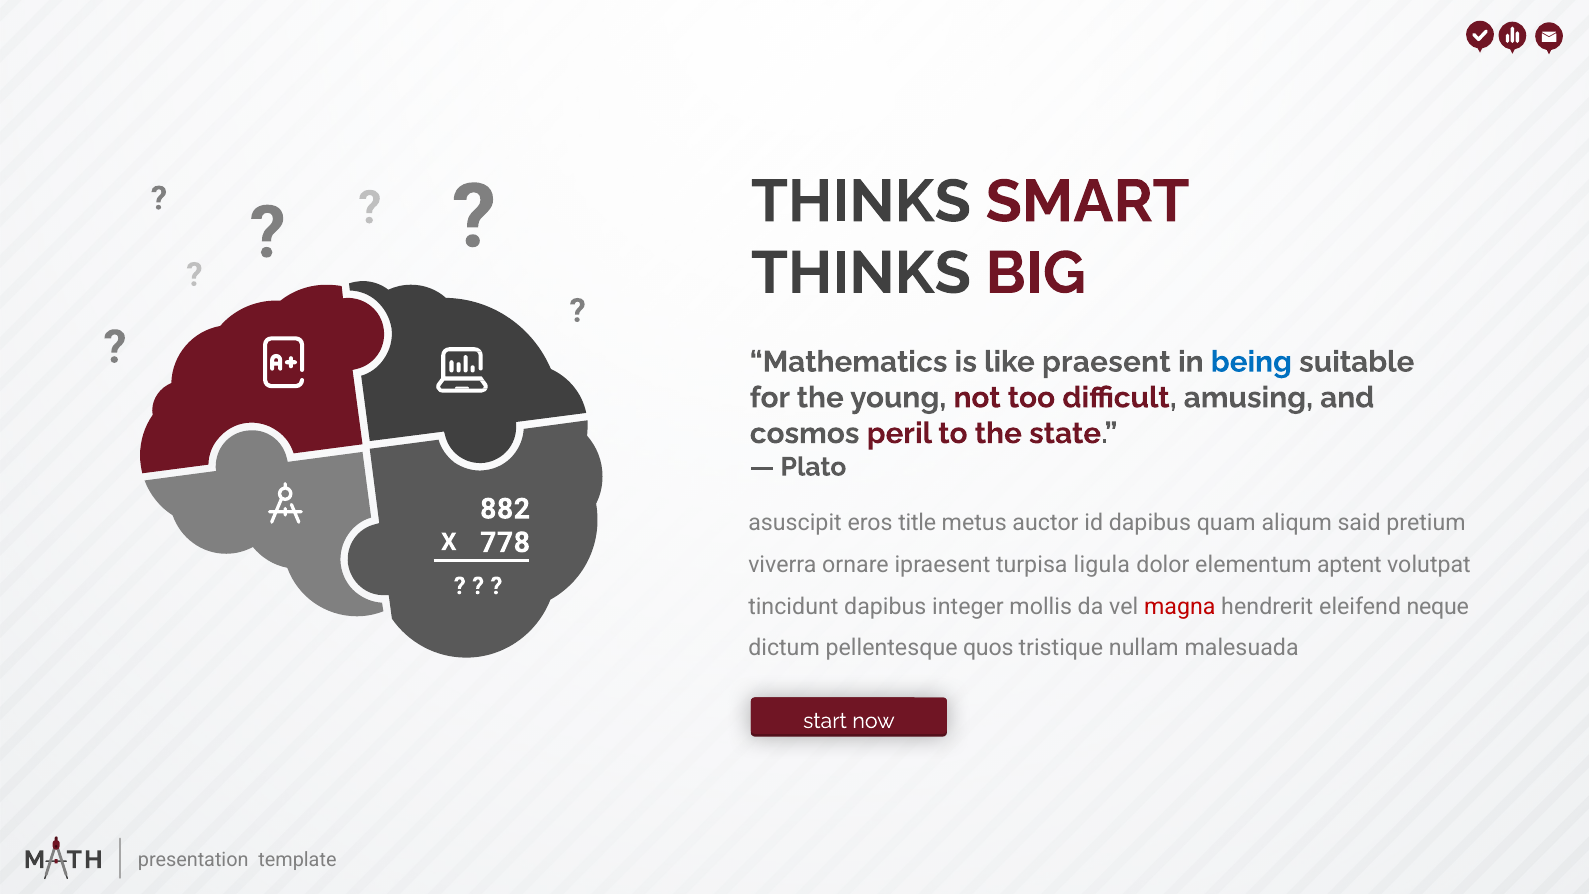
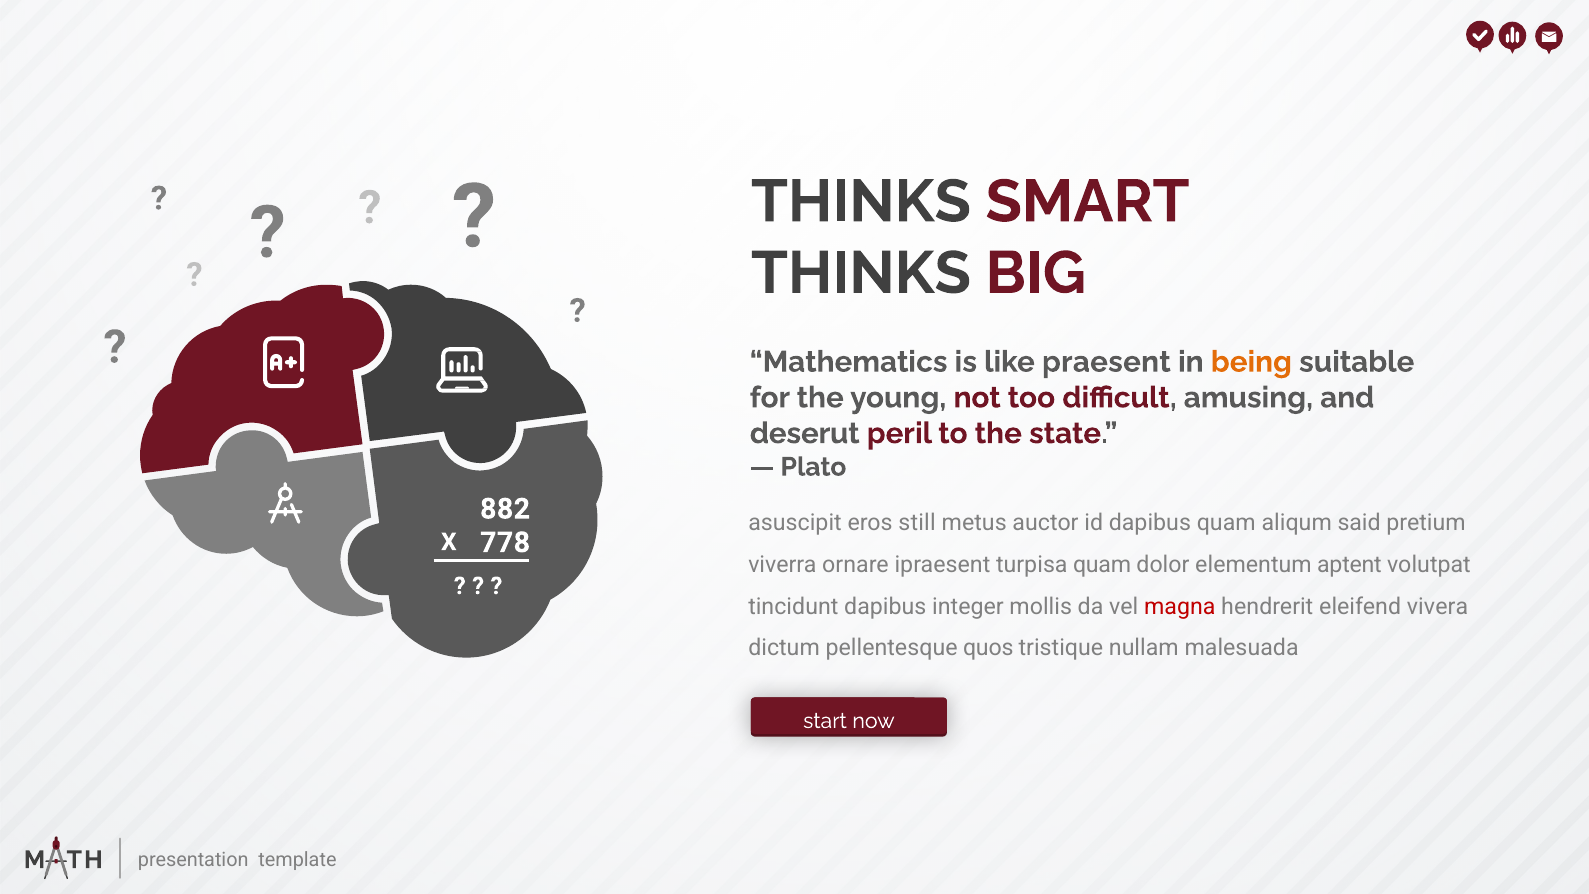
being colour: blue -> orange (1251, 362)
cosmos: cosmos -> deserut (805, 433)
title: title -> still (917, 523)
turpisa ligula: ligula -> quam (1102, 564)
neque: neque -> vivera (1438, 606)
